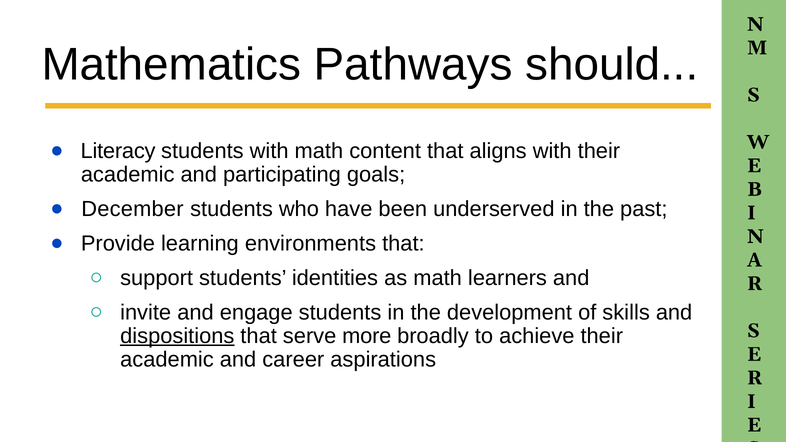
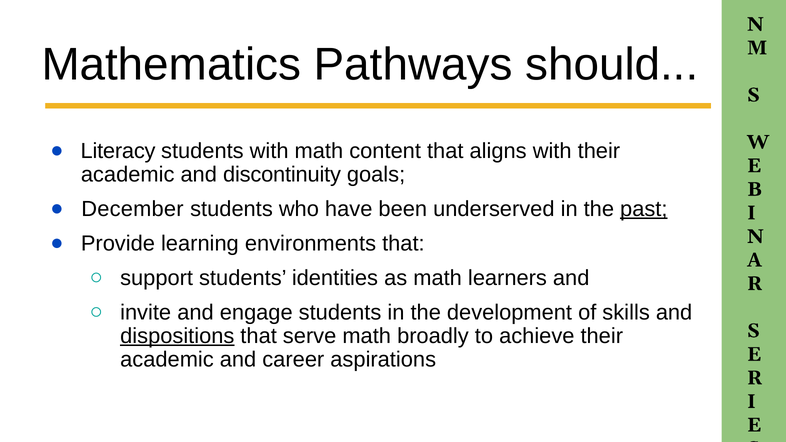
participating: participating -> discontinuity (282, 174)
past underline: none -> present (644, 209)
serve more: more -> math (367, 336)
